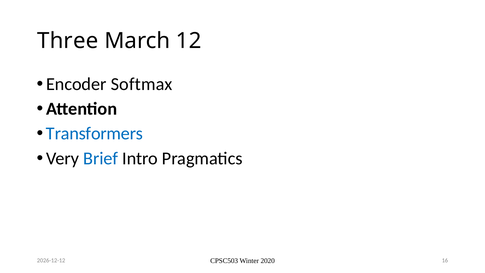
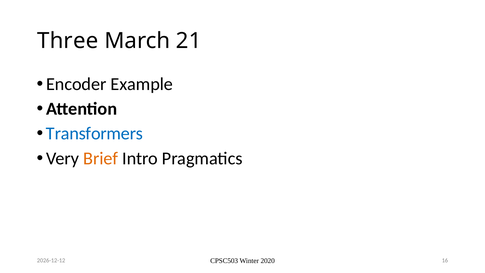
12: 12 -> 21 (189, 41)
Softmax: Softmax -> Example (142, 84)
Brief colour: blue -> orange (101, 158)
